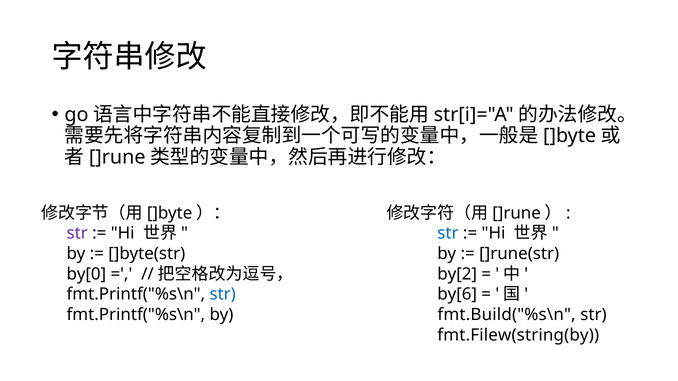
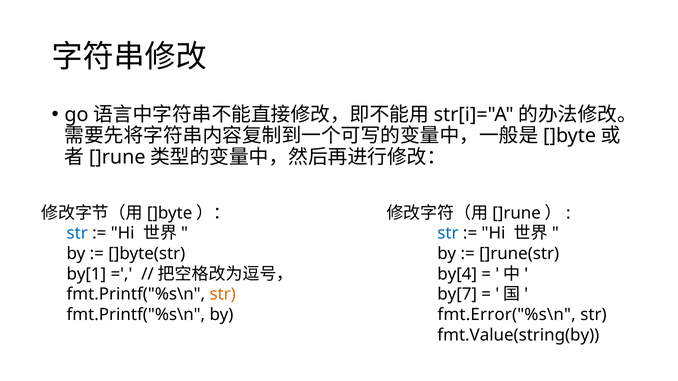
str colour: purple -> blue (77, 234)
by[0: by[0 -> by[1 (86, 274)
by[2: by[2 -> by[4 (457, 274)
str colour: blue -> orange (223, 295)
by[6: by[6 -> by[7 (457, 295)
fmt.Build("%s\n: fmt.Build("%s\n -> fmt.Error("%s\n (507, 315)
fmt.Filew(string(by: fmt.Filew(string(by -> fmt.Value(string(by (518, 335)
